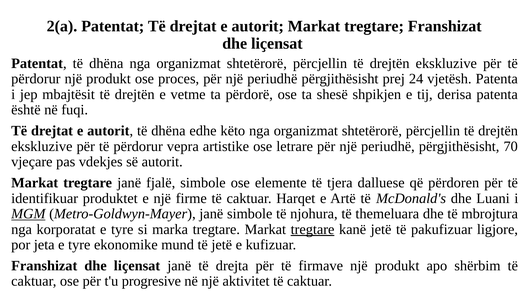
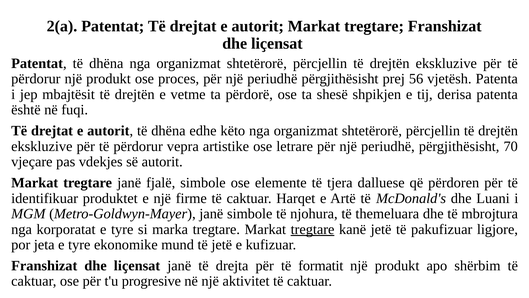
24: 24 -> 56 (416, 79)
MGM underline: present -> none (28, 213)
firmave: firmave -> formatit (321, 265)
